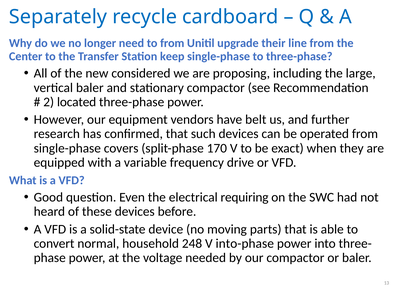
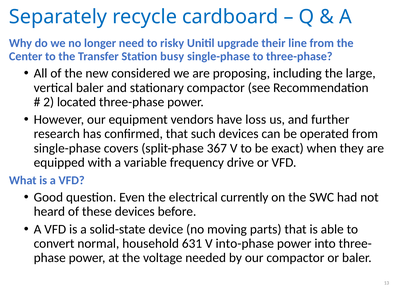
to from: from -> risky (172, 43)
keep: keep -> busy (172, 56)
belt: belt -> loss (256, 120)
170: 170 -> 367 (217, 148)
requiring: requiring -> currently (245, 198)
248: 248 -> 631 (192, 244)
